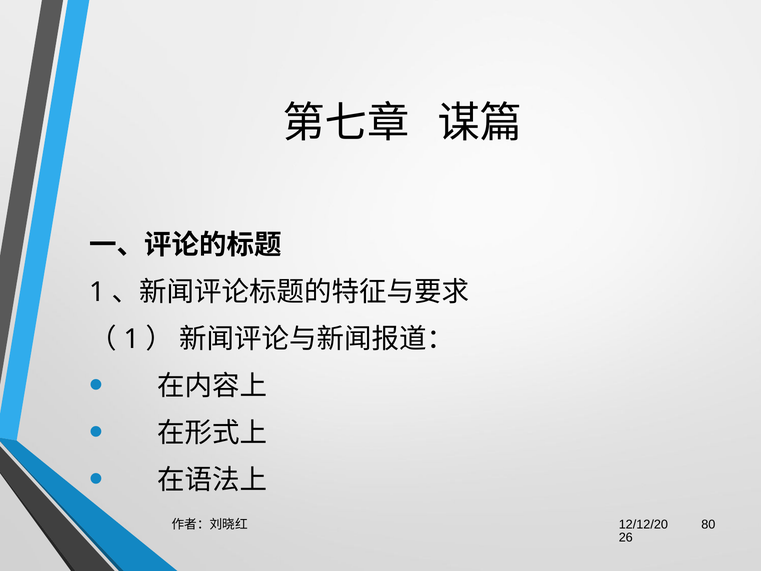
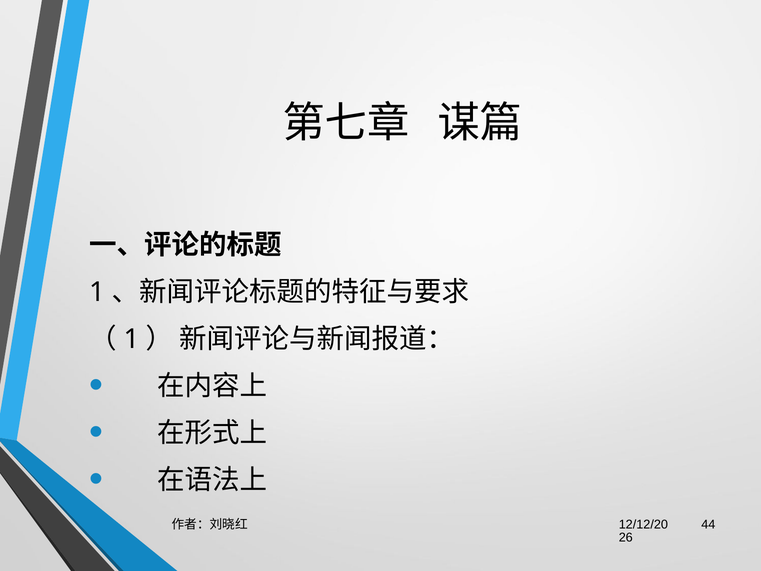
80: 80 -> 44 (708, 524)
